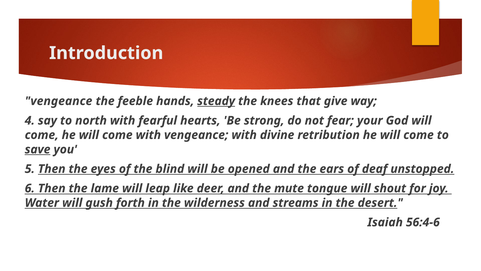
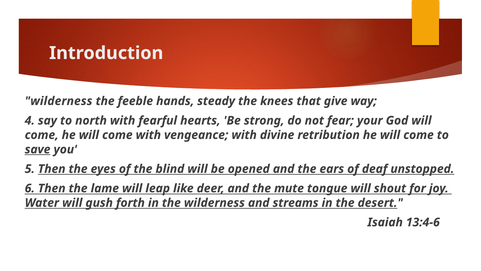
vengeance: vengeance -> wilderness (59, 101)
steady underline: present -> none (216, 101)
56:4-6: 56:4-6 -> 13:4-6 (423, 222)
